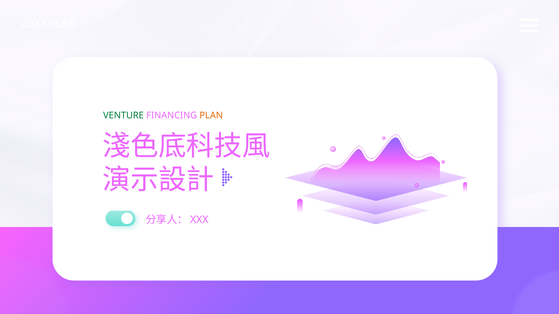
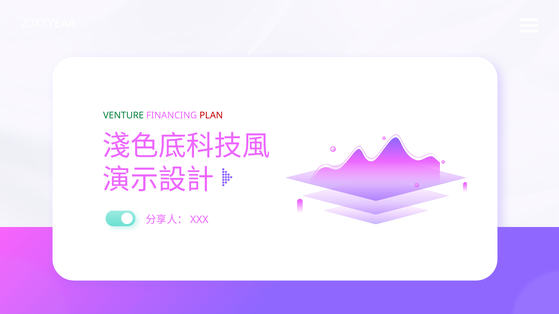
PLAN colour: orange -> red (211, 116)
